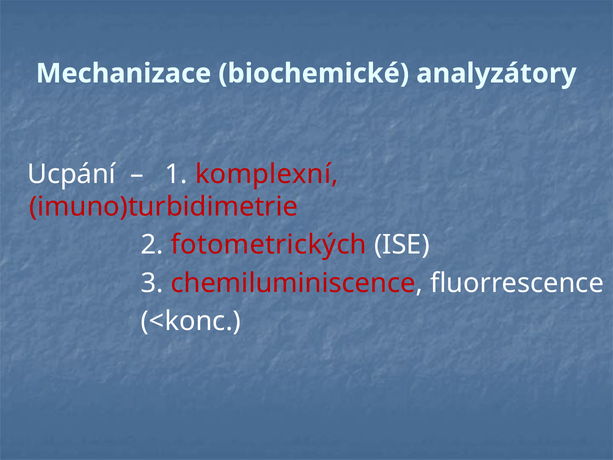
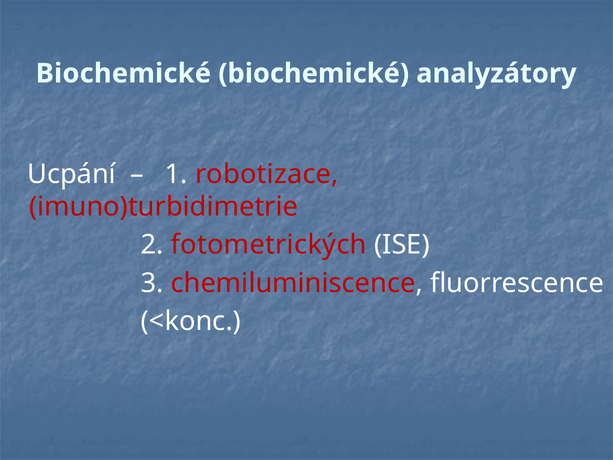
Mechanizace: Mechanizace -> Biochemické (123, 73)
komplexní: komplexní -> robotizace (267, 174)
